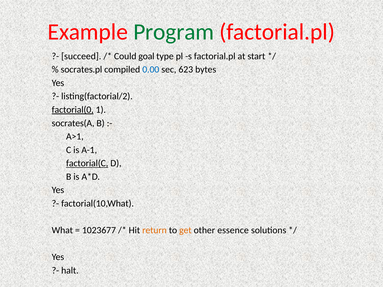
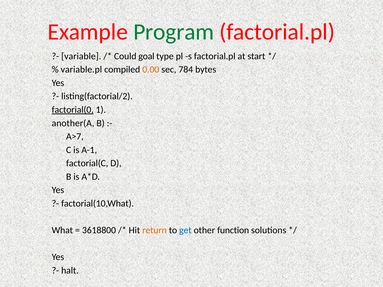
succeed: succeed -> variable (81, 56)
socrates.pl: socrates.pl -> variable.pl (81, 70)
0.00 colour: blue -> orange (151, 70)
623: 623 -> 784 (186, 70)
socrates(A: socrates(A -> another(A (73, 123)
A>1: A>1 -> A>7 (75, 137)
factorial(C underline: present -> none (87, 163)
1023677: 1023677 -> 3618800 (99, 230)
get colour: orange -> blue (185, 230)
essence: essence -> function (233, 230)
